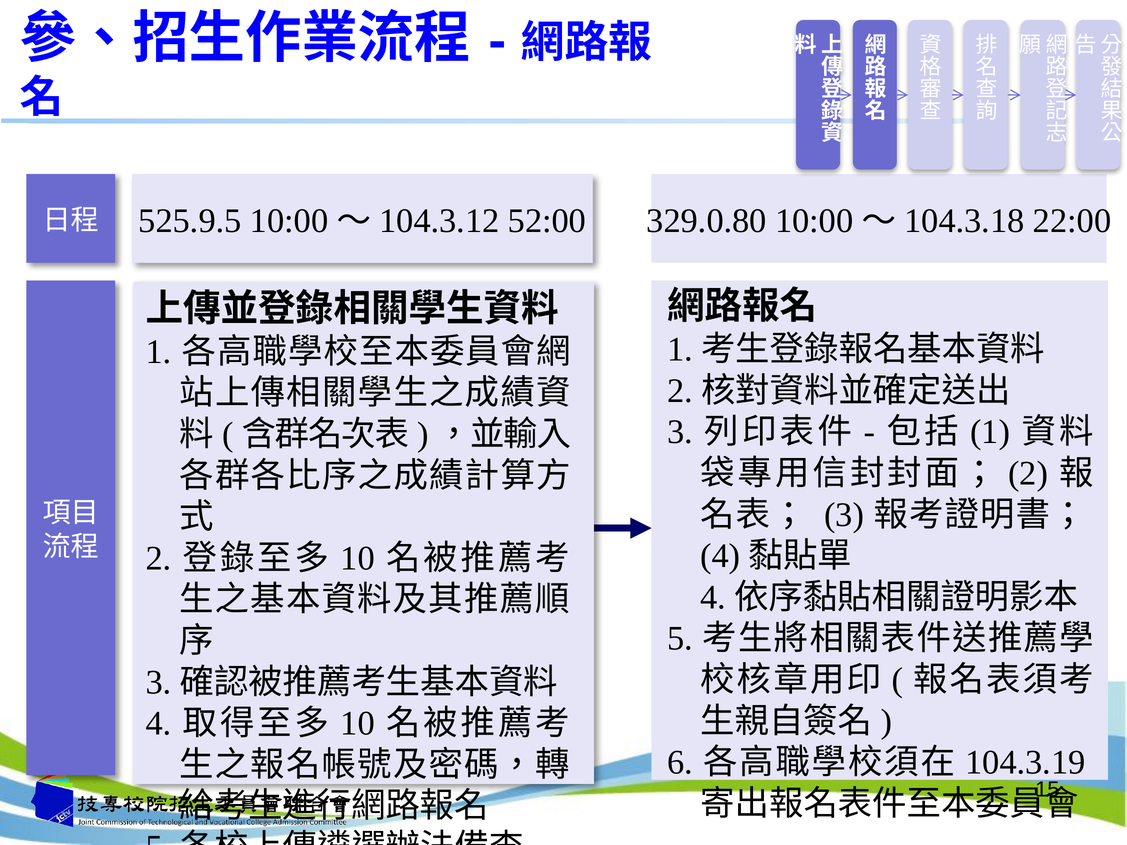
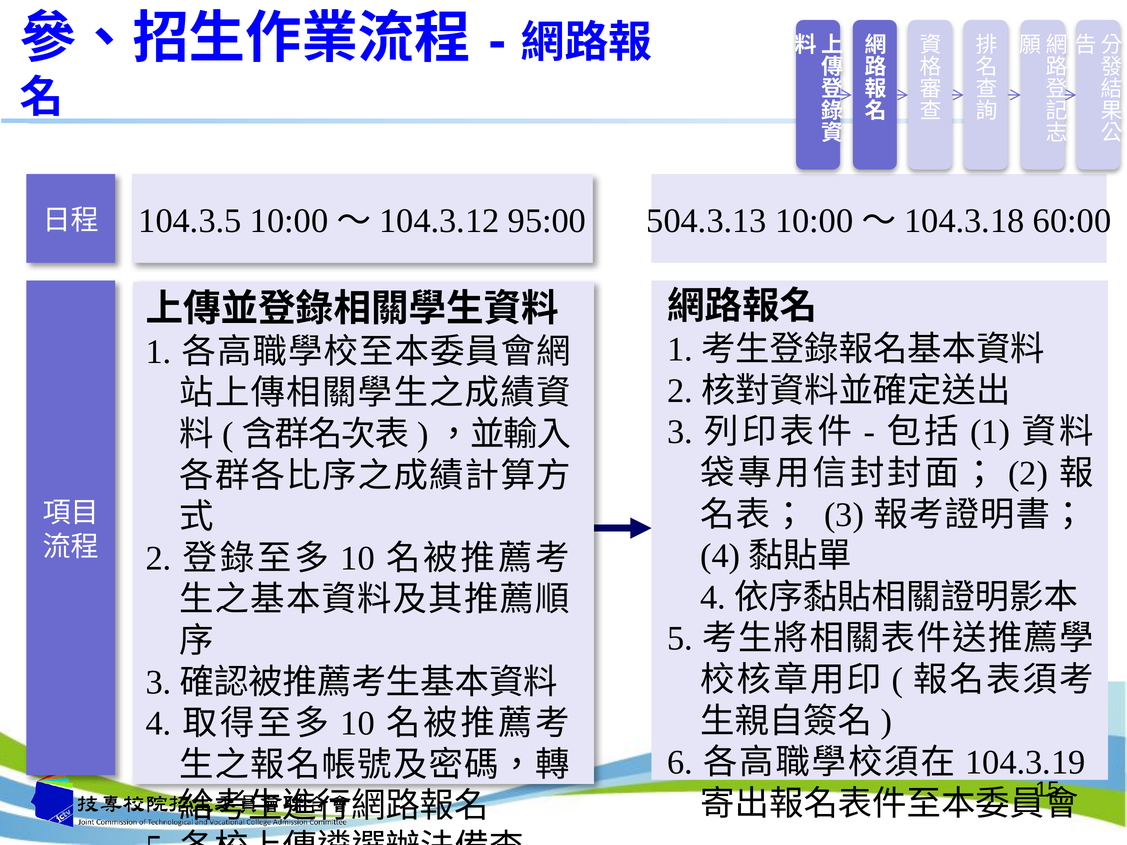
525.9.5: 525.9.5 -> 104.3.5 (190, 221)
52:00: 52:00 -> 95:00 (547, 221)
329.0.80: 329.0.80 -> 504.3.13 (707, 221)
22:00: 22:00 -> 60:00 (1072, 221)
